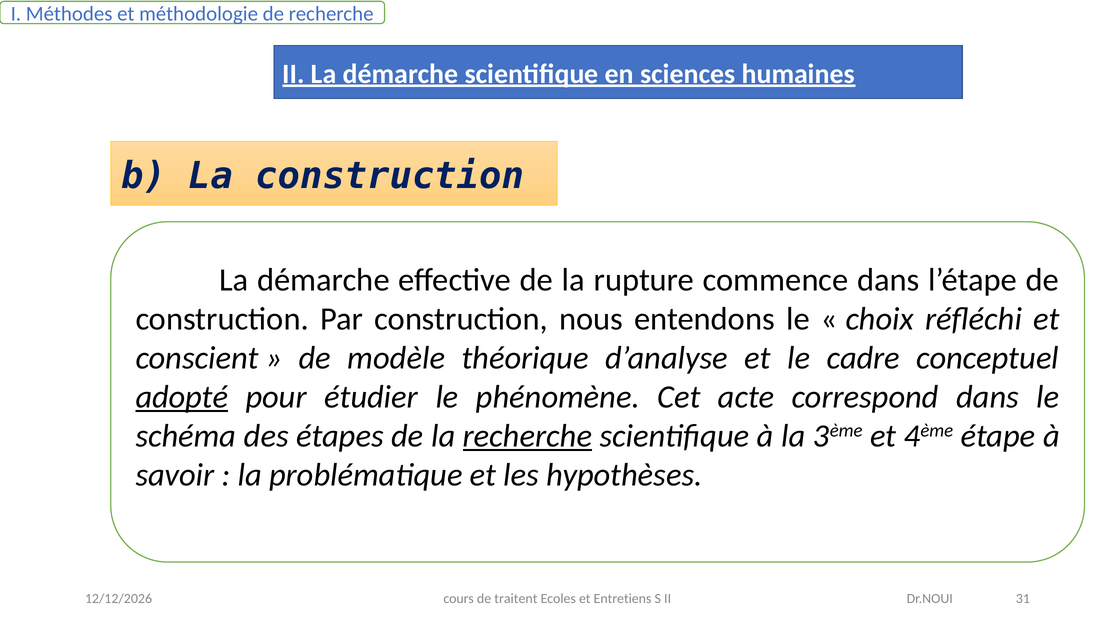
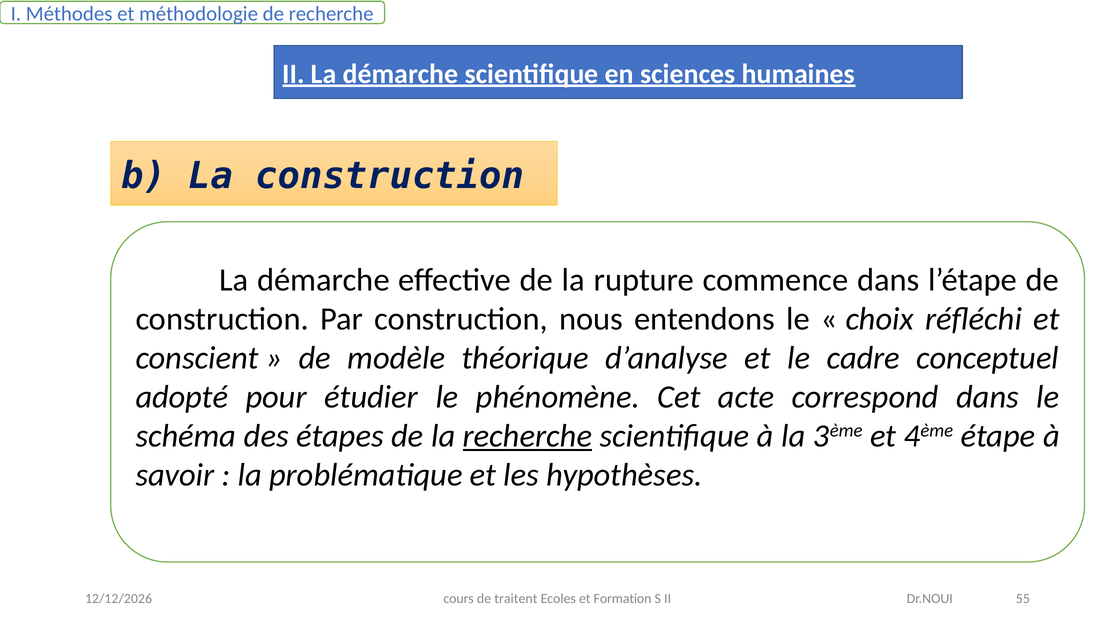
adopté underline: present -> none (182, 397)
Entretiens: Entretiens -> Formation (623, 599)
31: 31 -> 55 (1023, 599)
